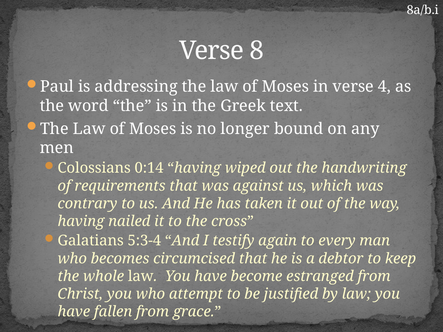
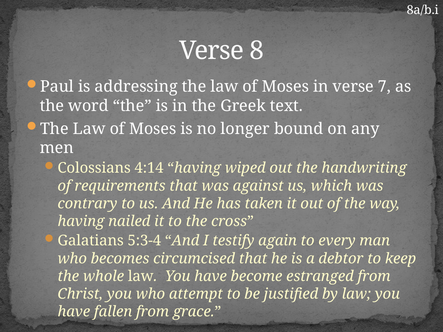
4: 4 -> 7 (384, 87)
0:14: 0:14 -> 4:14 (149, 168)
